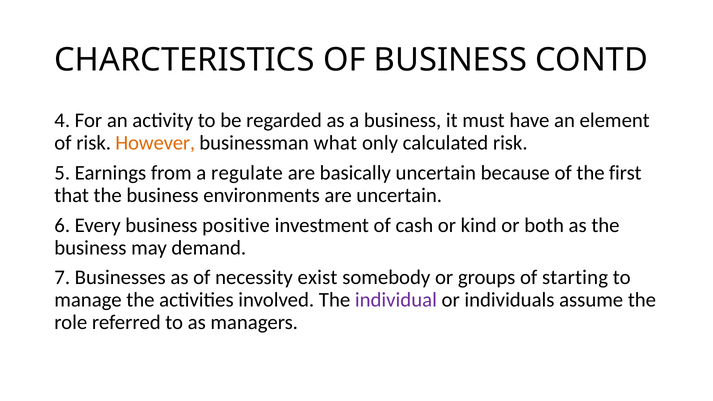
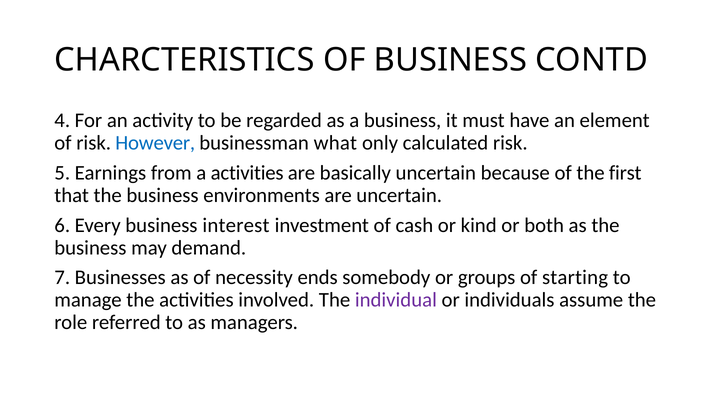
However colour: orange -> blue (155, 143)
a regulate: regulate -> activities (247, 173)
positive: positive -> interest (236, 225)
exist: exist -> ends (318, 278)
